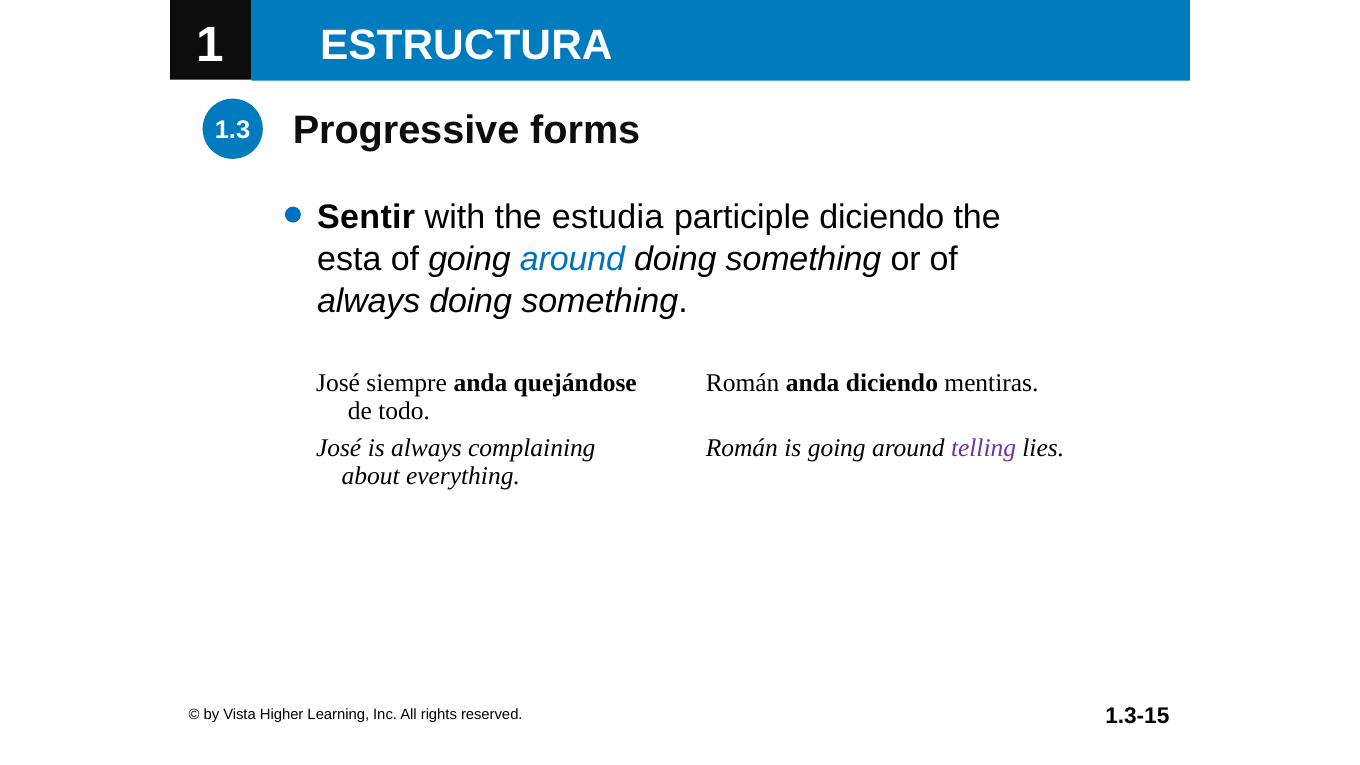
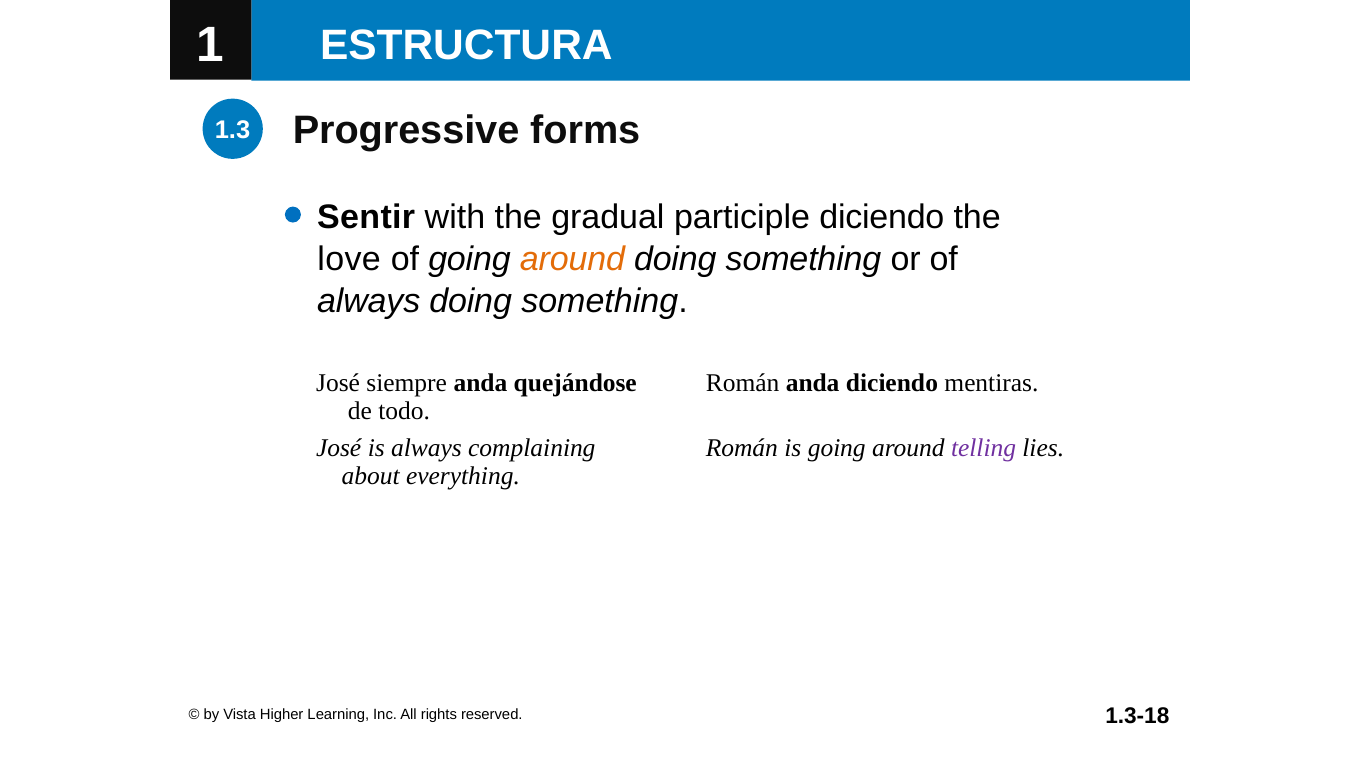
estudia: estudia -> gradual (608, 217)
esta: esta -> love (349, 259)
around colour: blue -> orange (572, 259)
1.3-15: 1.3-15 -> 1.3-18 (1137, 716)
